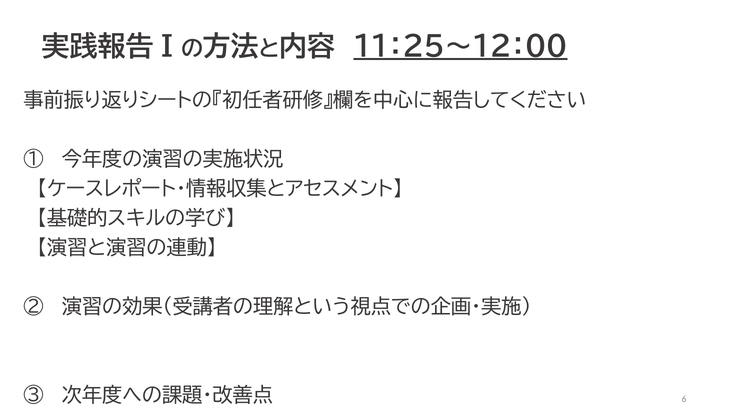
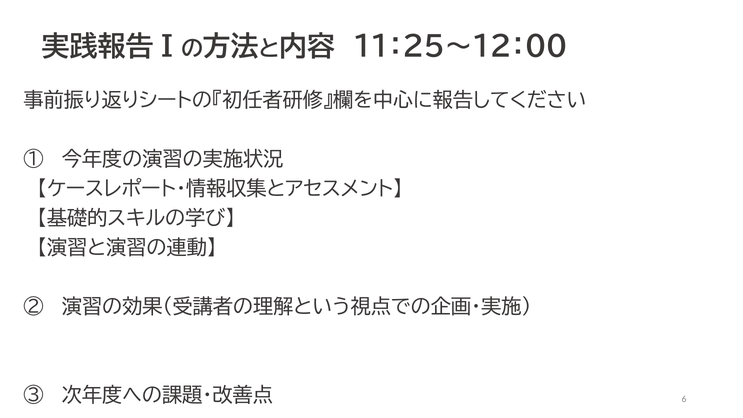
１１：２５～１２：００ underline: present -> none (461, 47)
